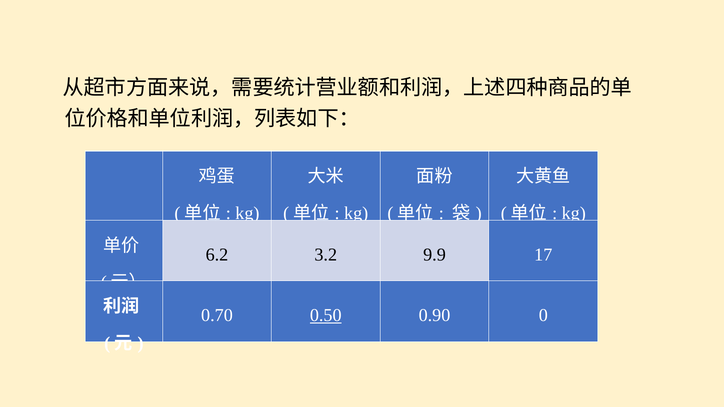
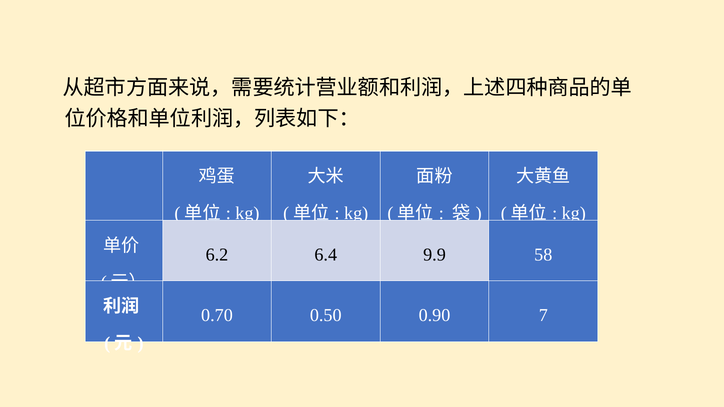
3.2: 3.2 -> 6.4 (326, 255)
17: 17 -> 58 (543, 255)
0.50 underline: present -> none (326, 316)
0: 0 -> 7 (543, 316)
